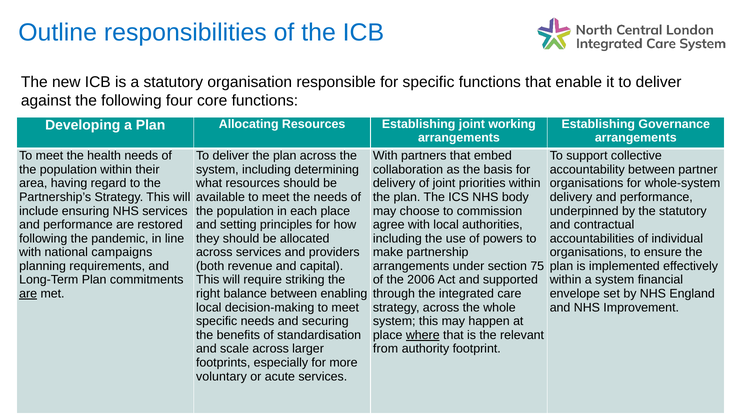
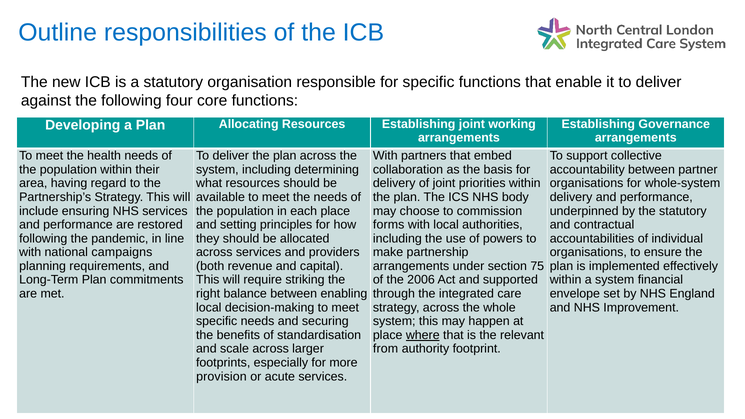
agree: agree -> forms (389, 225)
are underline: present -> none (28, 294)
voluntary: voluntary -> provision (221, 376)
